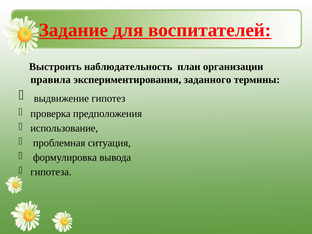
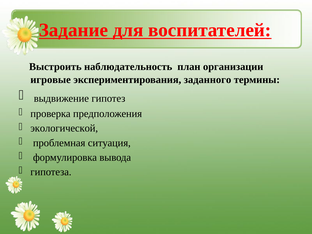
правила: правила -> игровые (51, 80)
использование: использование -> экологической (64, 128)
